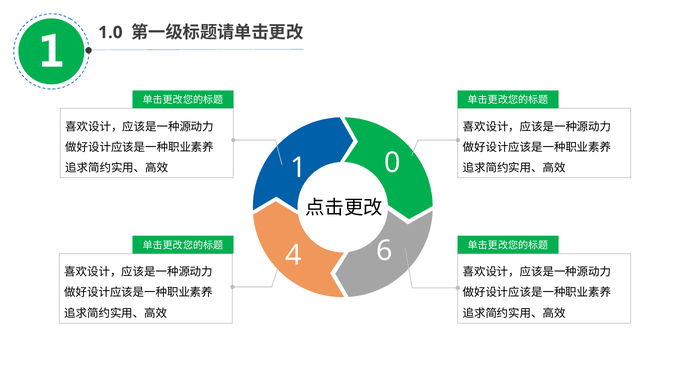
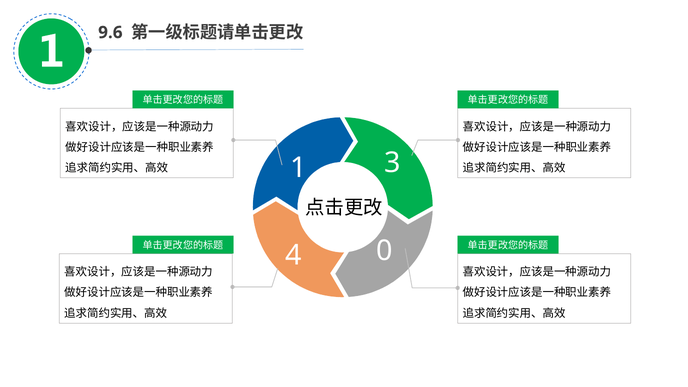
1.0: 1.0 -> 9.6 (110, 32)
0: 0 -> 3 (393, 163)
6: 6 -> 0 (384, 251)
